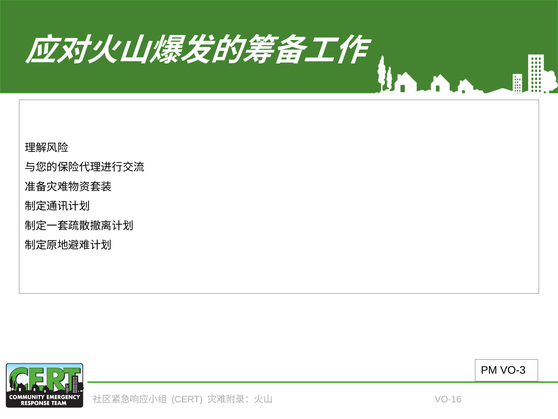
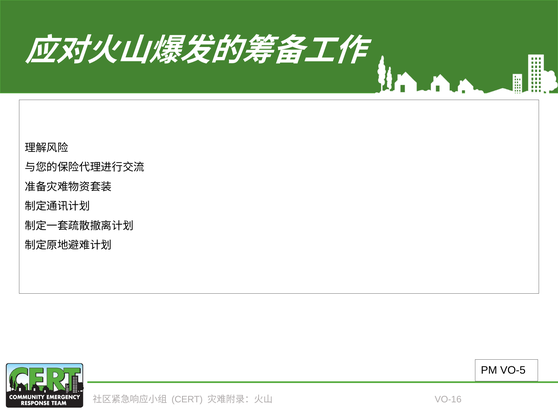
VO-3: VO-3 -> VO-5 (513, 370)
